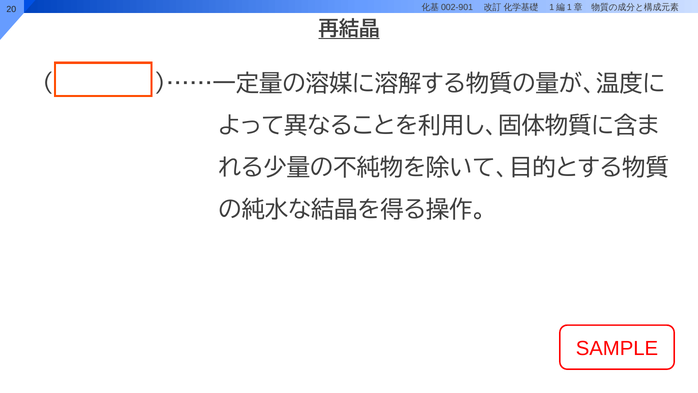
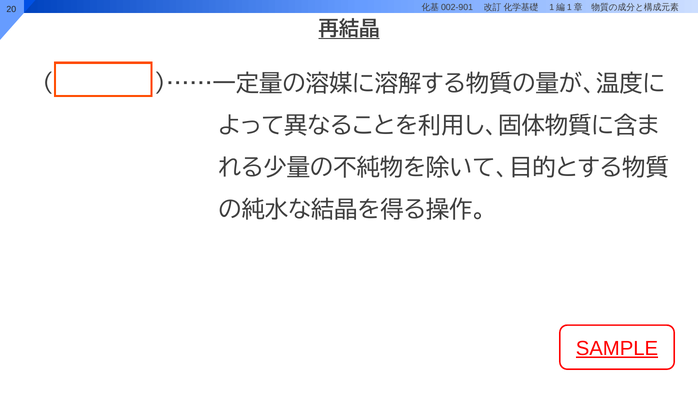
SAMPLE underline: none -> present (617, 348)
